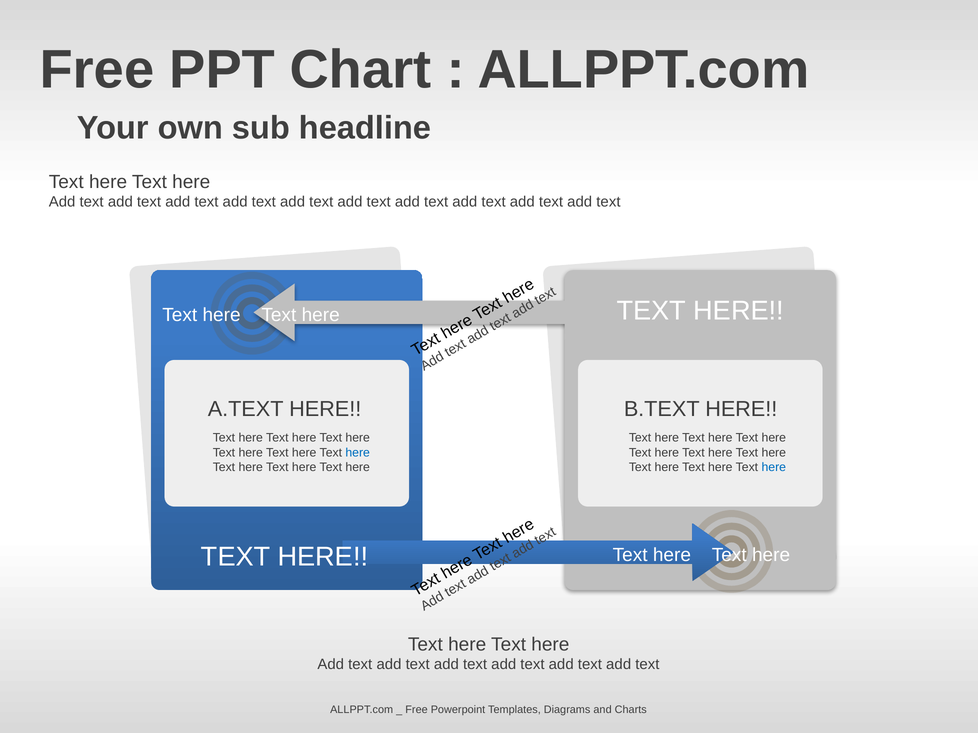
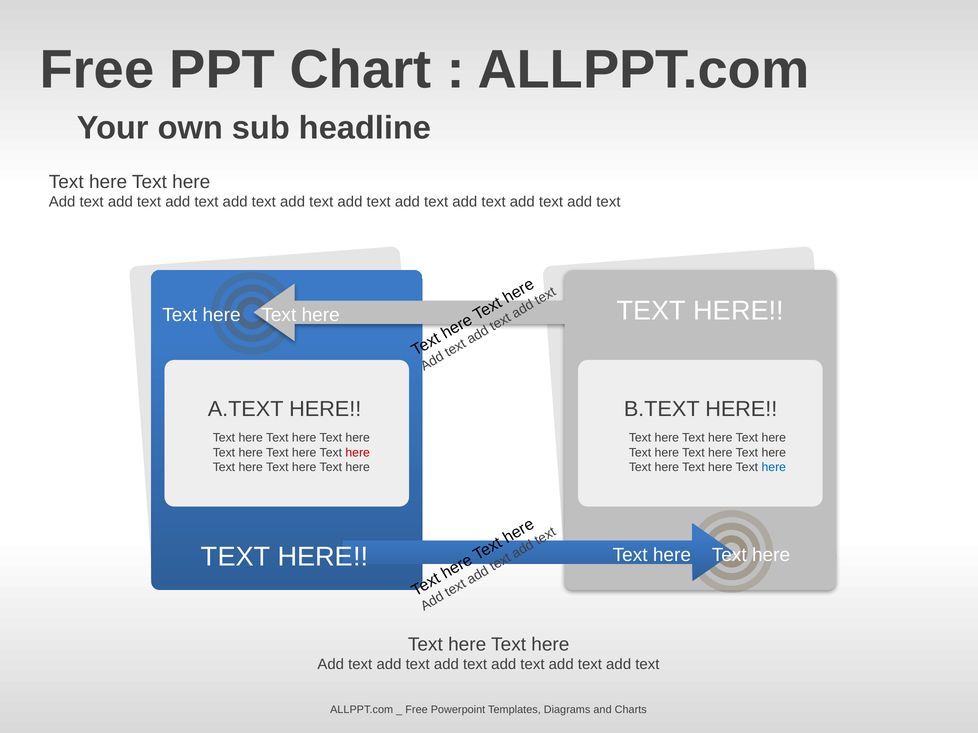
here colour: blue -> red (358, 453)
